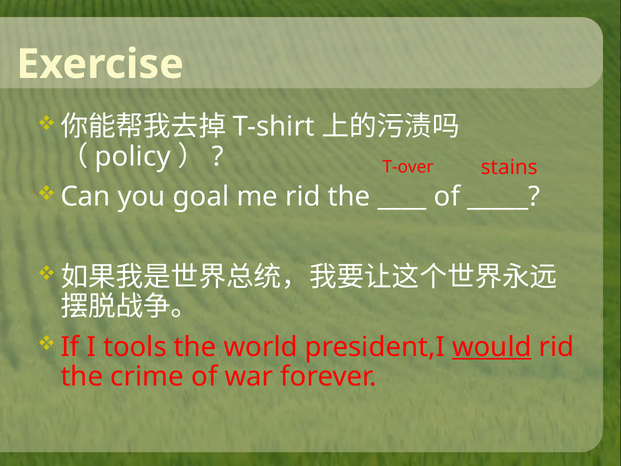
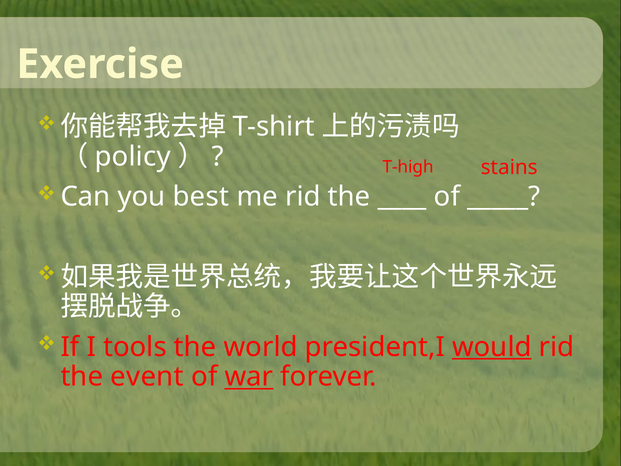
T-over: T-over -> T-high (408, 167)
goal: goal -> best (201, 197)
crime: crime -> event (147, 377)
war underline: none -> present (249, 377)
